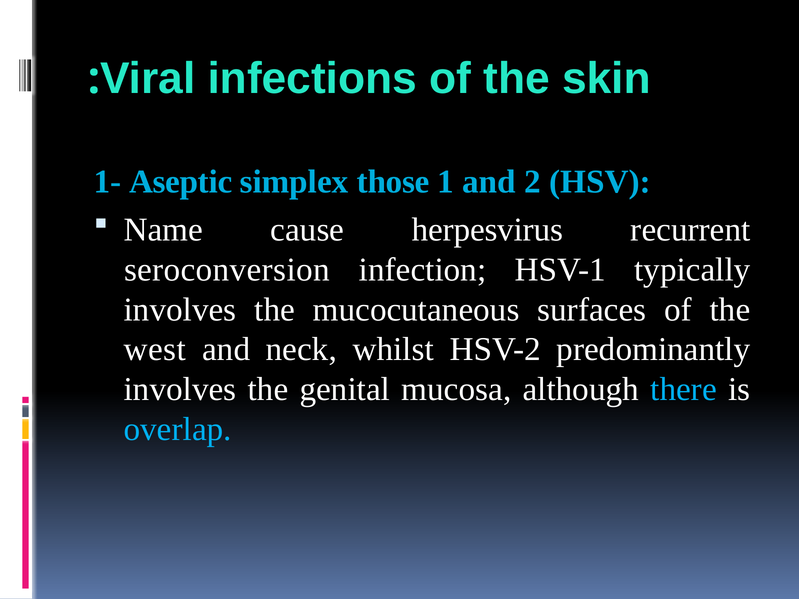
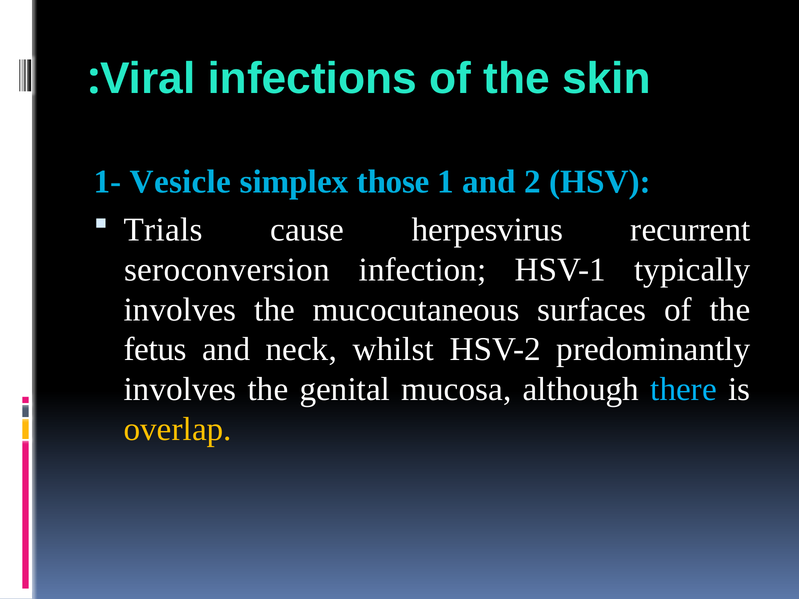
Aseptic: Aseptic -> Vesicle (180, 182)
Name: Name -> Trials (163, 230)
west: west -> fetus (155, 350)
overlap colour: light blue -> yellow (178, 430)
